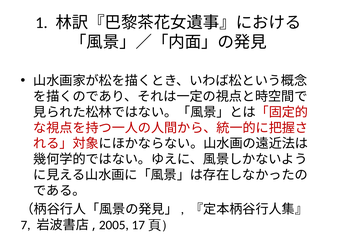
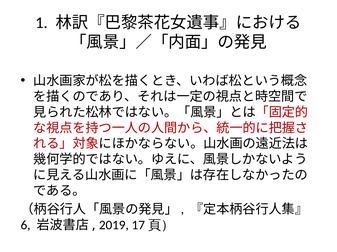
7: 7 -> 6 (26, 226)
2005: 2005 -> 2019 (114, 226)
